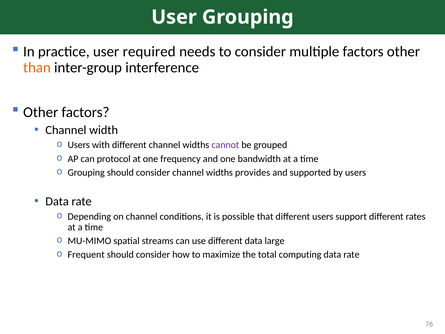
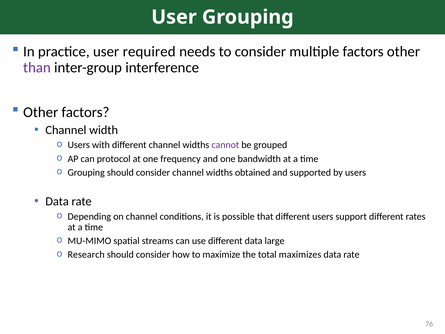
than colour: orange -> purple (37, 68)
provides: provides -> obtained (253, 172)
Frequent: Frequent -> Research (86, 254)
computing: computing -> maximizes (300, 254)
